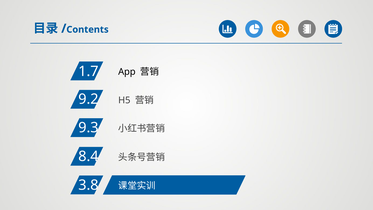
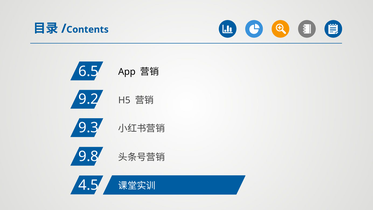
1.7: 1.7 -> 6.5 (88, 71)
8.4: 8.4 -> 9.8 (88, 156)
3.8: 3.8 -> 4.5 (88, 185)
